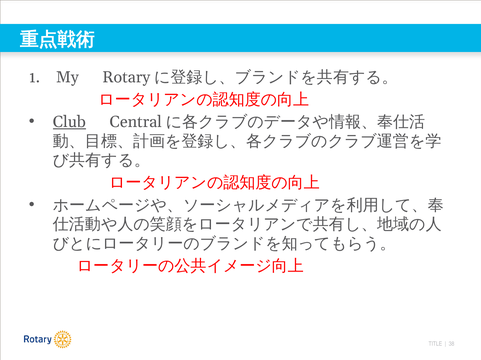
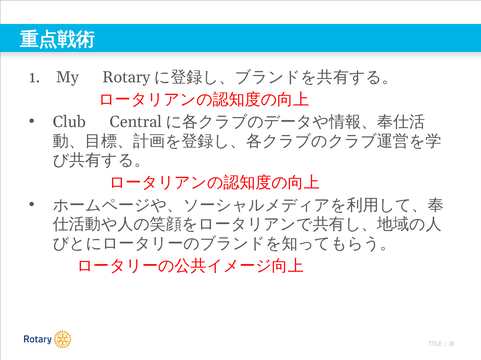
Club underline: present -> none (69, 122)
